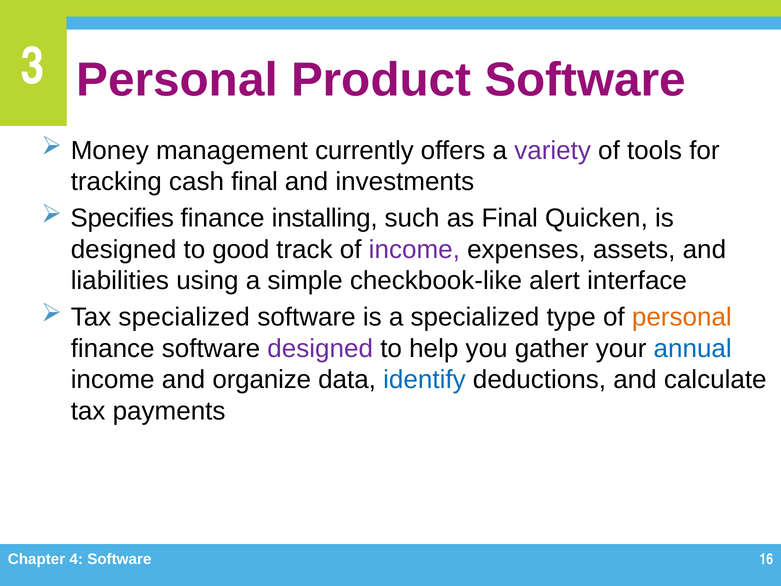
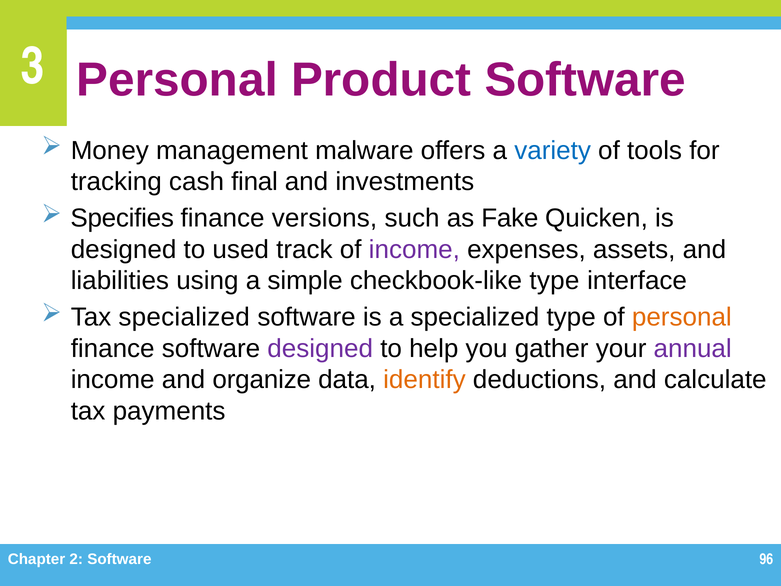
currently: currently -> malware (364, 150)
variety colour: purple -> blue (553, 150)
installing: installing -> versions (324, 218)
as Final: Final -> Fake (510, 218)
good: good -> used (241, 249)
checkbook-like alert: alert -> type (554, 281)
annual colour: blue -> purple (693, 348)
identify colour: blue -> orange (424, 380)
4: 4 -> 2 (76, 559)
16: 16 -> 96 (766, 559)
